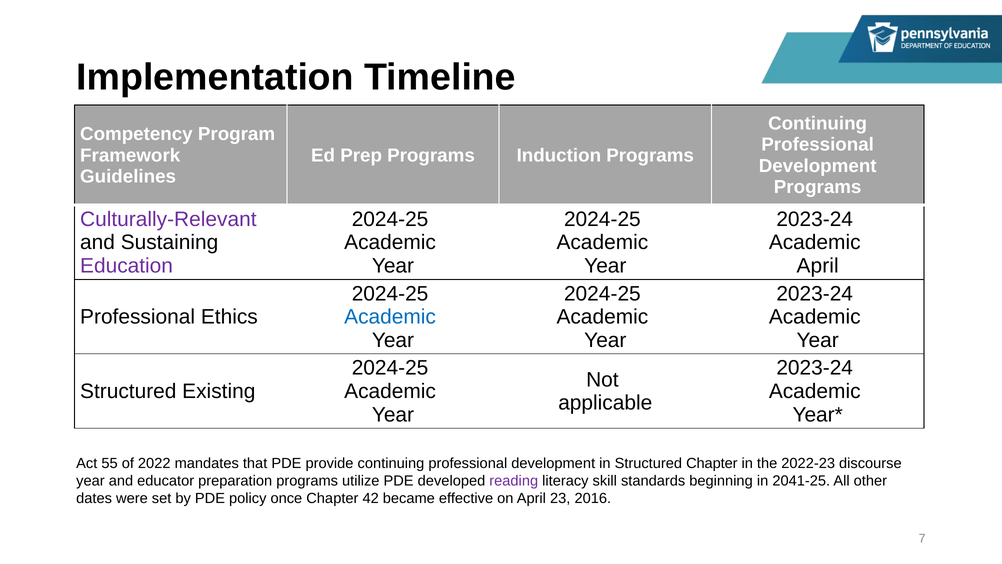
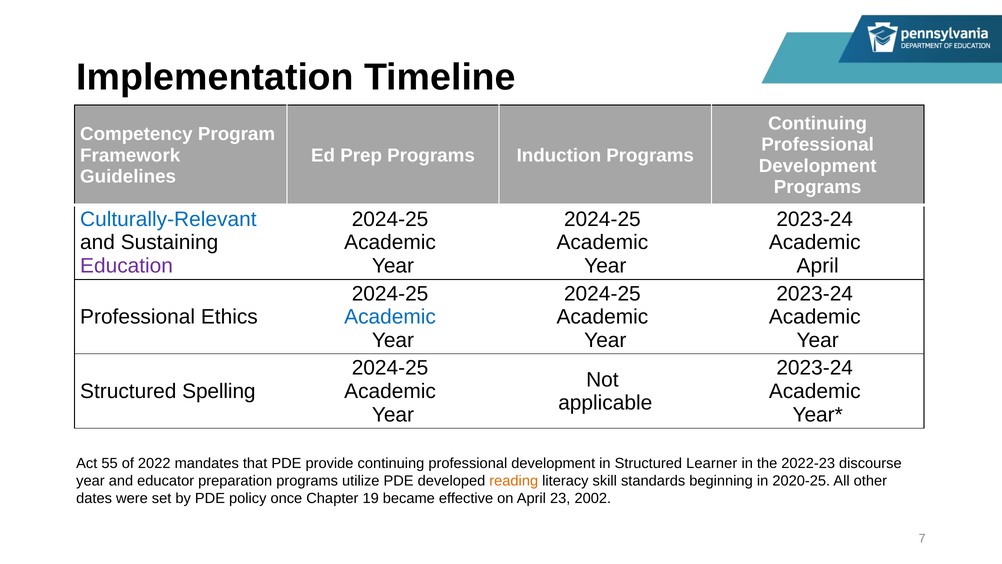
Culturally-Relevant colour: purple -> blue (168, 219)
Existing: Existing -> Spelling (219, 391)
Structured Chapter: Chapter -> Learner (712, 463)
reading colour: purple -> orange (514, 481)
2041-25: 2041-25 -> 2020-25 (801, 481)
42: 42 -> 19 (371, 498)
2016: 2016 -> 2002 (593, 498)
